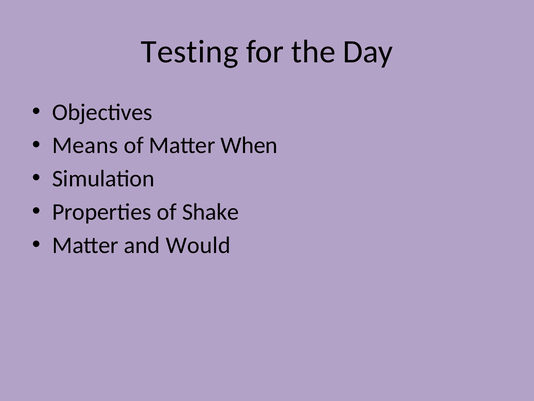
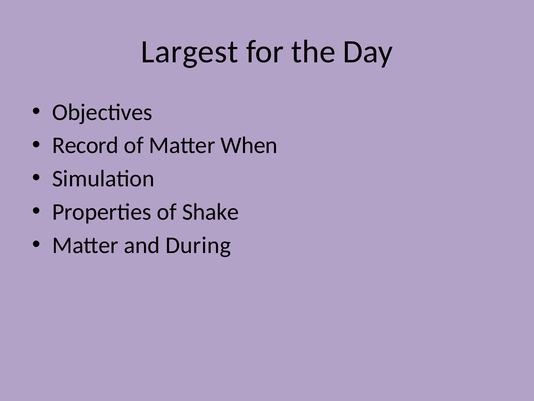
Testing: Testing -> Largest (190, 52)
Means: Means -> Record (85, 145)
Would: Would -> During (198, 245)
